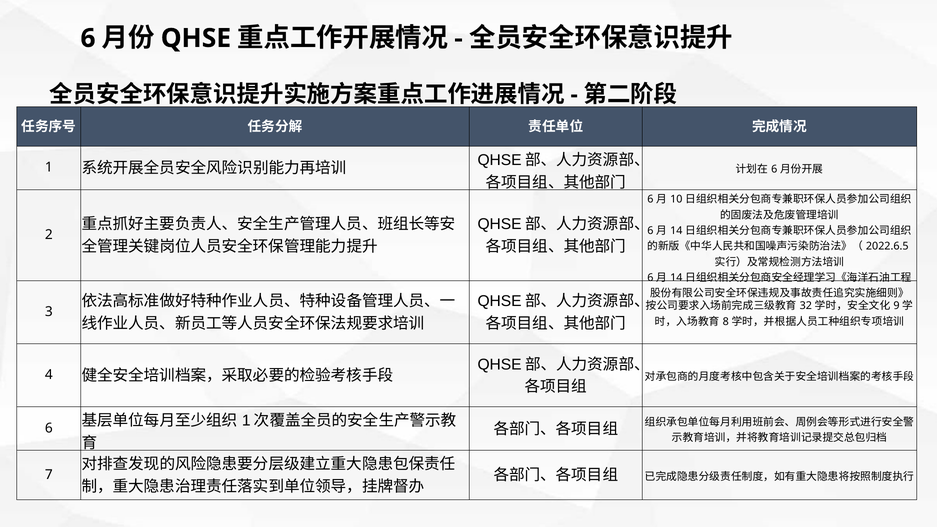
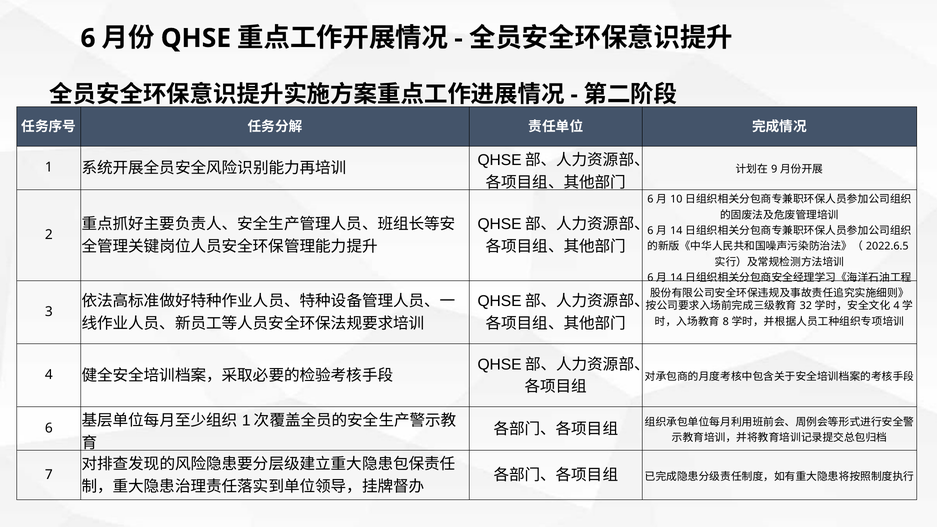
6: 6 -> 9 (774, 169)
9: 9 -> 4 (897, 306)
